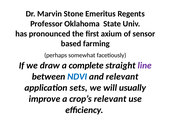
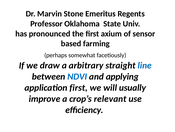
complete: complete -> arbitrary (86, 65)
line colour: purple -> blue (145, 65)
and relevant: relevant -> applying (122, 76)
application sets: sets -> first (79, 87)
